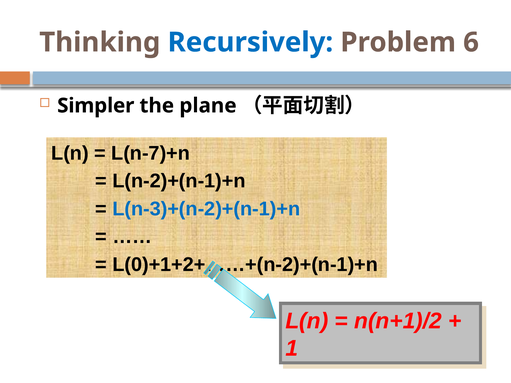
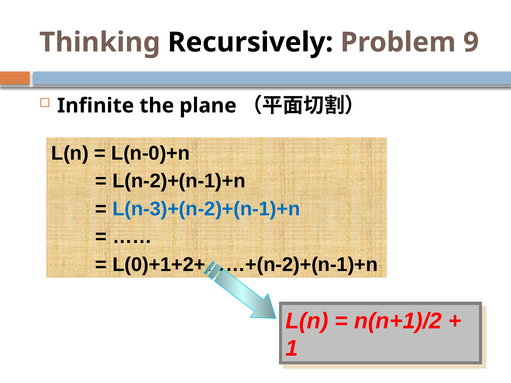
Recursively colour: blue -> black (250, 42)
6: 6 -> 9 (471, 42)
Simpler: Simpler -> Infinite (96, 106)
L(n-7)+n: L(n-7)+n -> L(n-0)+n (151, 153)
